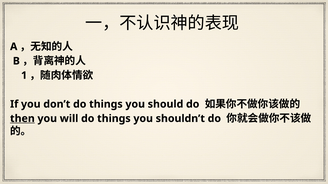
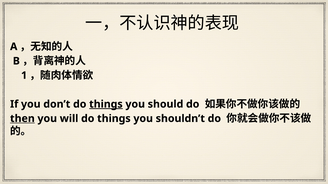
things underline: none -> present (106, 104)
